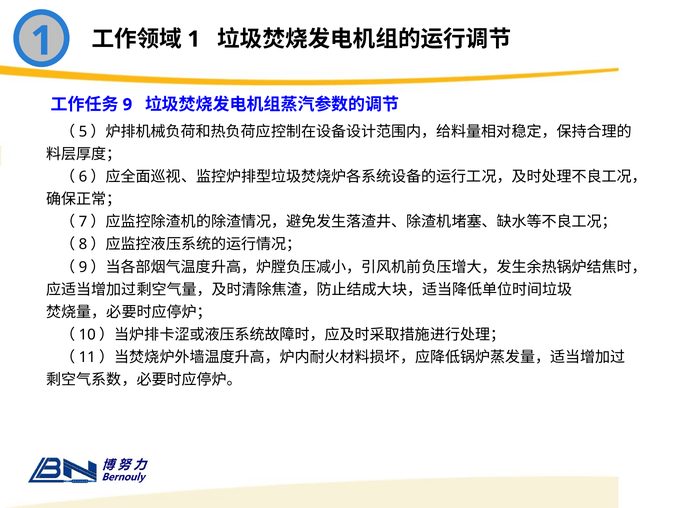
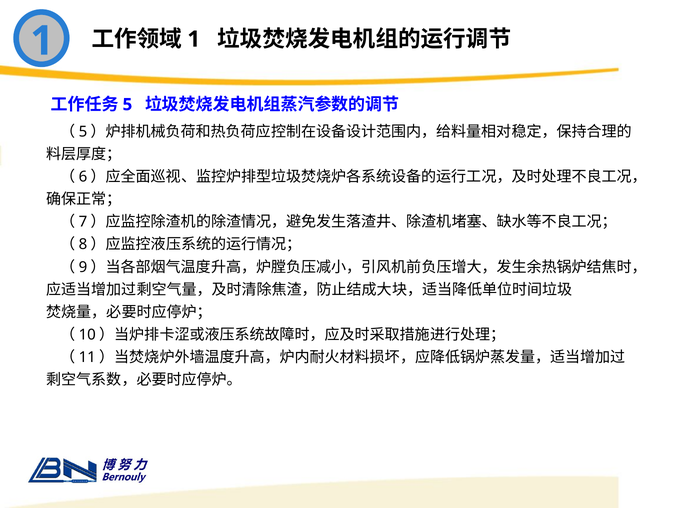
9: 9 -> 5 (127, 105)
